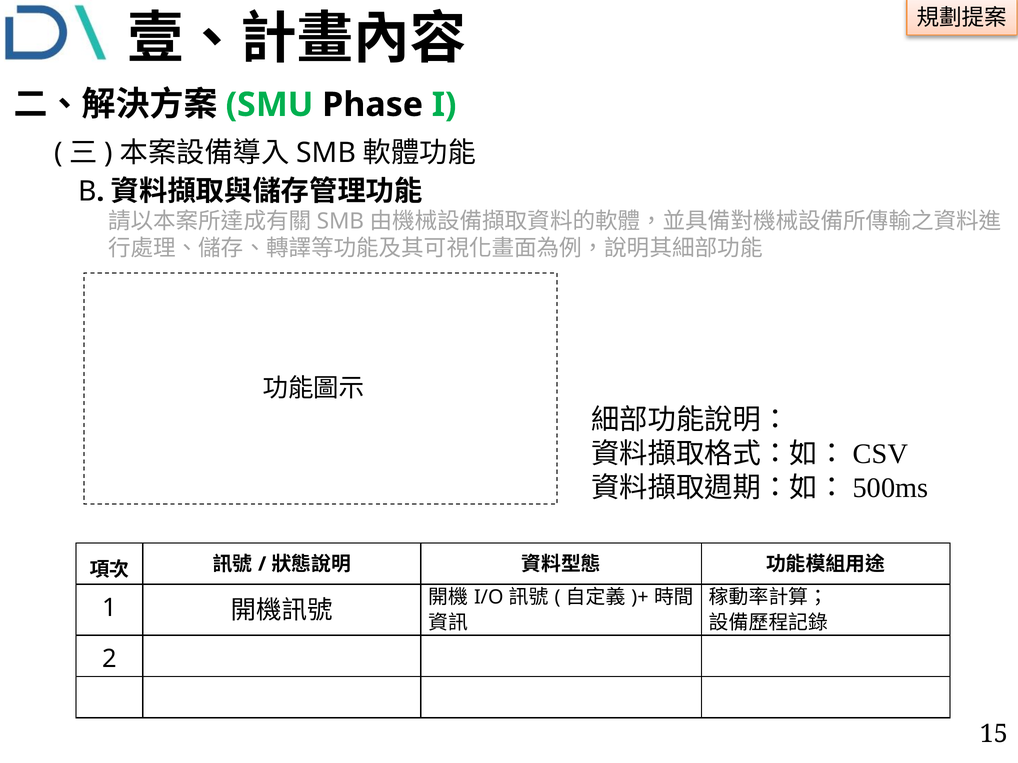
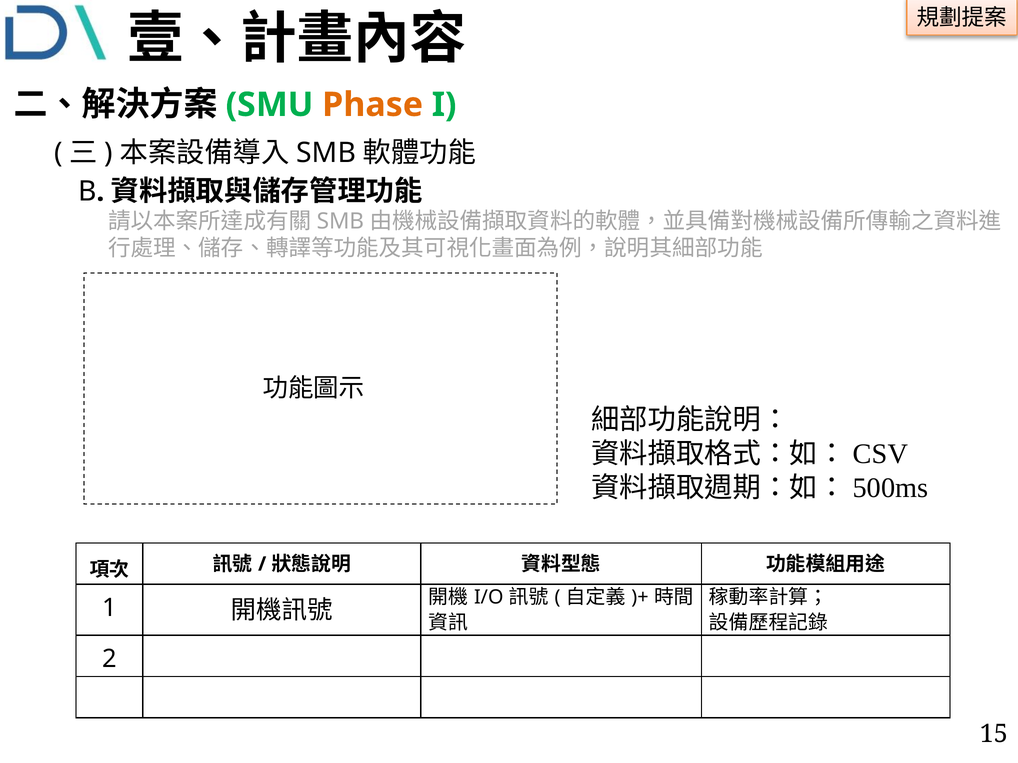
Phase colour: black -> orange (373, 105)
